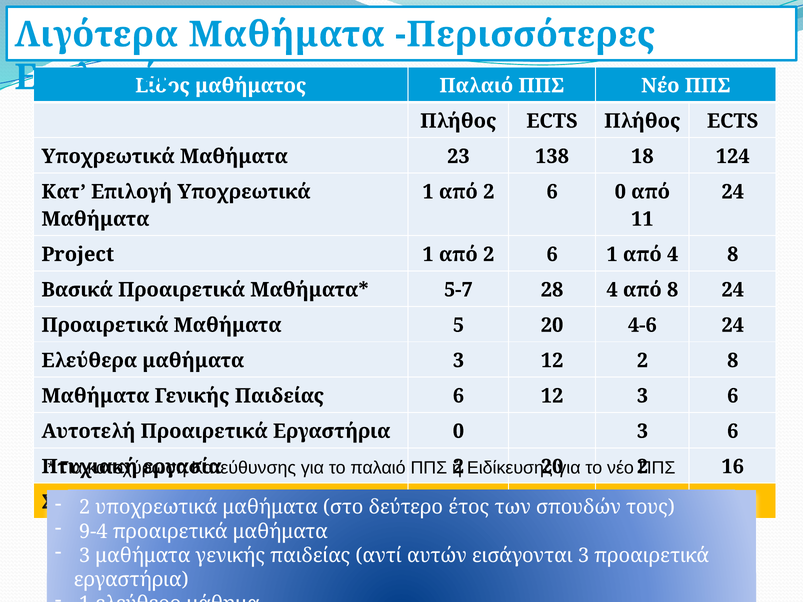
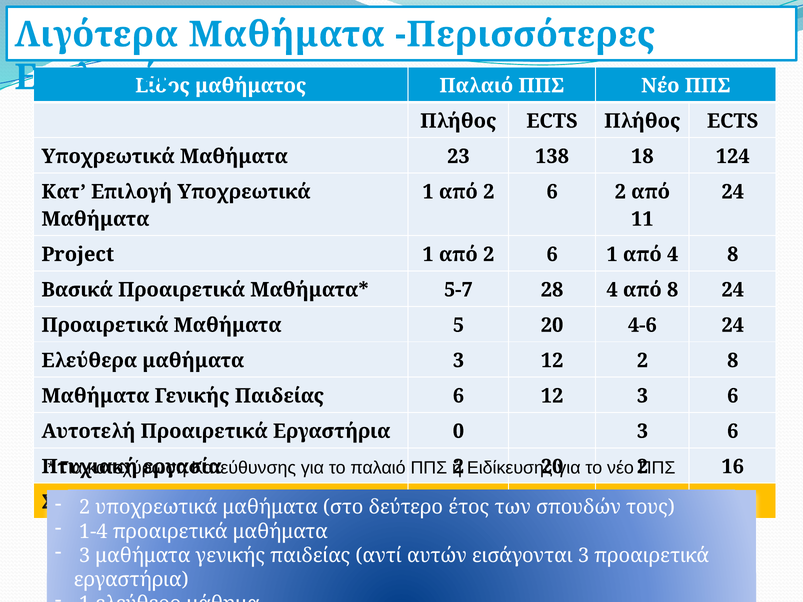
6 0: 0 -> 2 (620, 192)
9-4: 9-4 -> 1-4 (93, 532)
